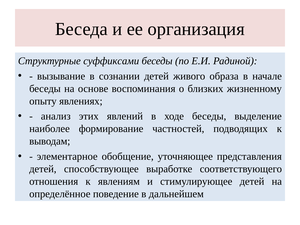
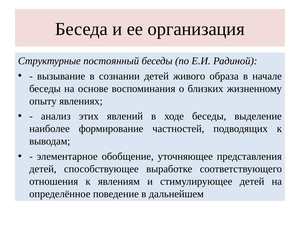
суффиксами: суффиксами -> постоянный (111, 61)
